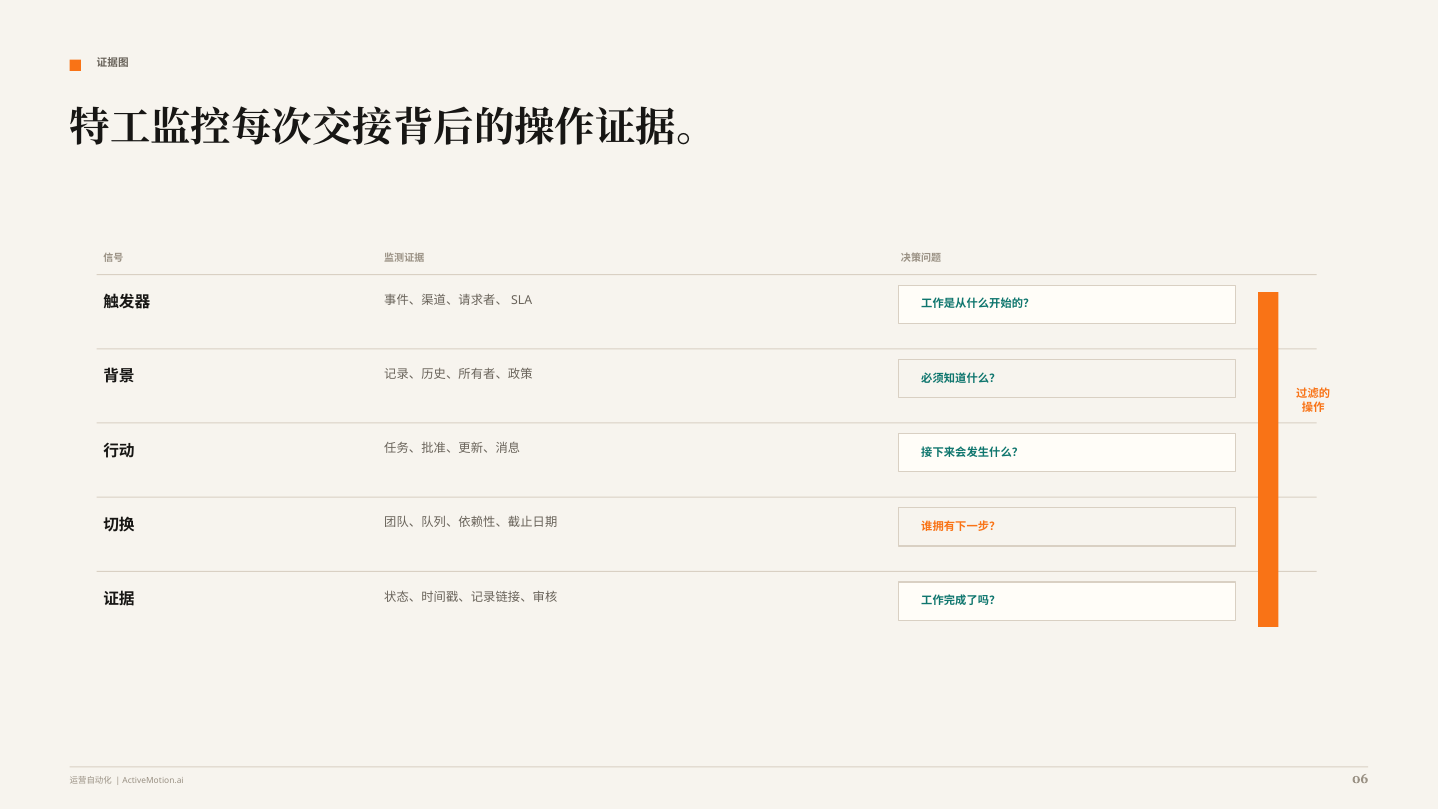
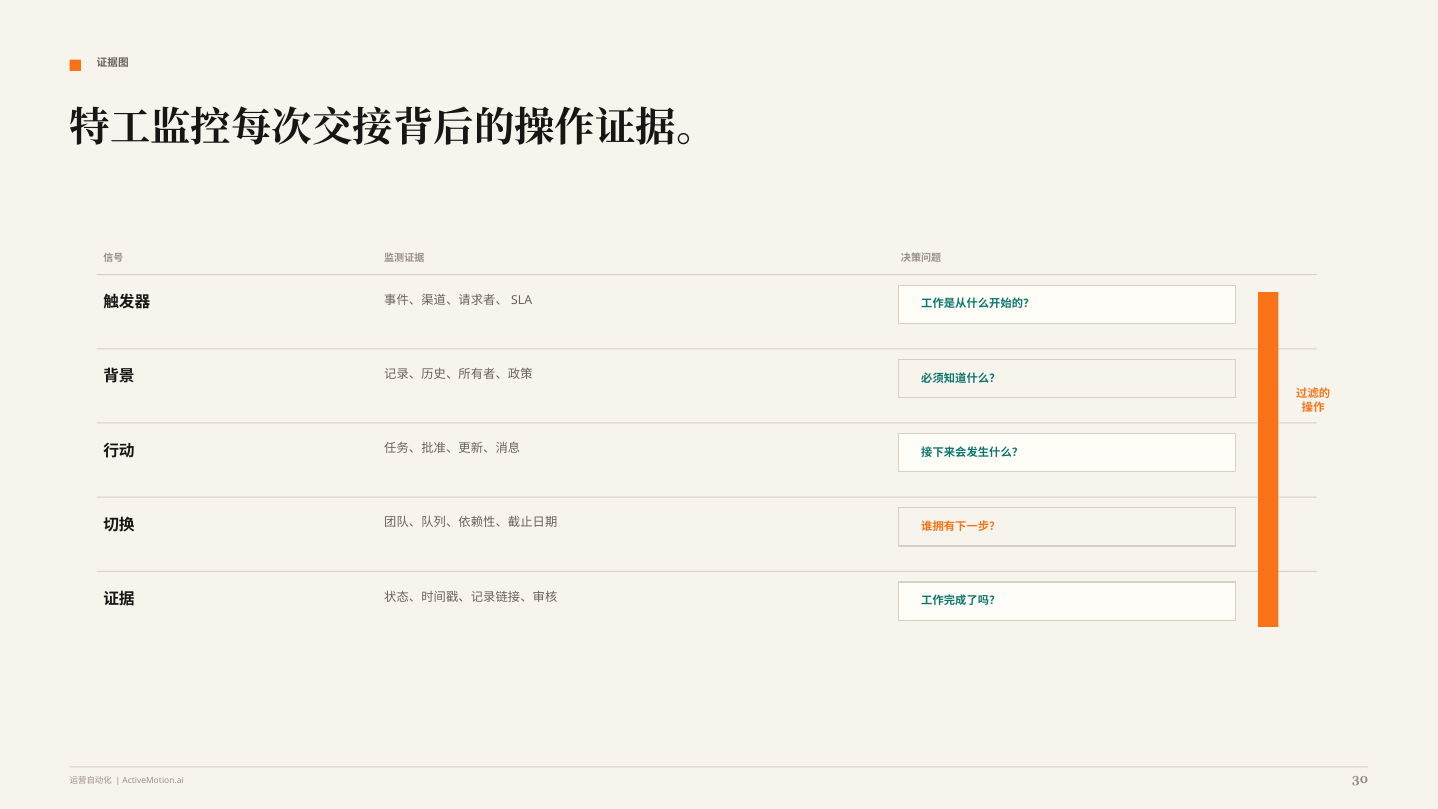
06: 06 -> 30 (1360, 779)
